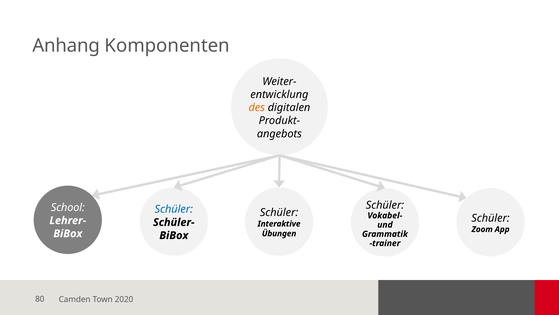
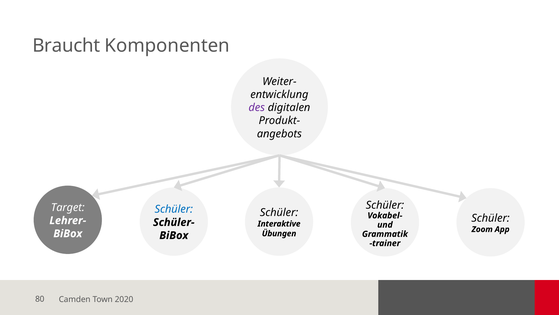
Anhang: Anhang -> Braucht (66, 46)
des colour: orange -> purple (257, 107)
School: School -> Target (68, 207)
